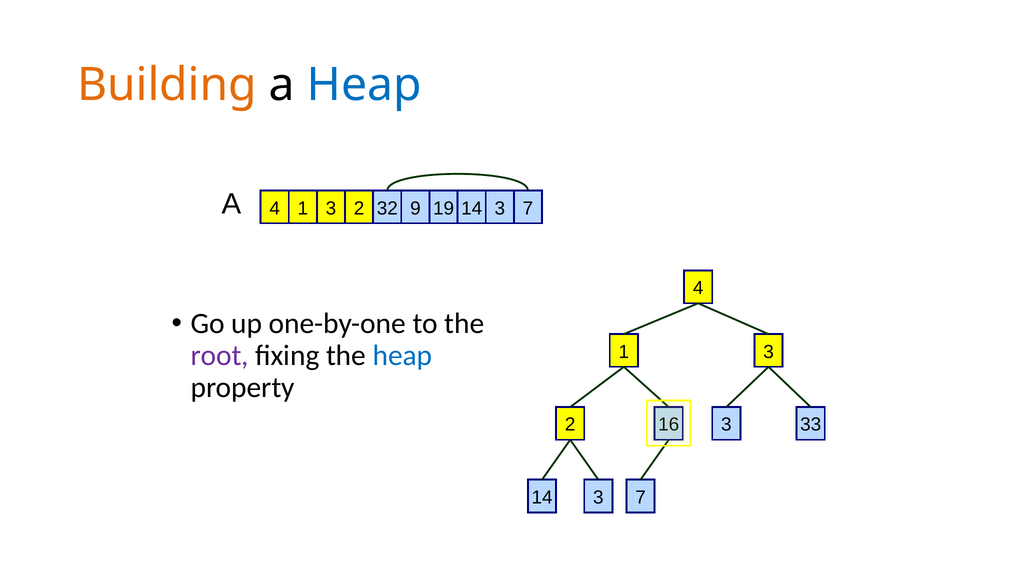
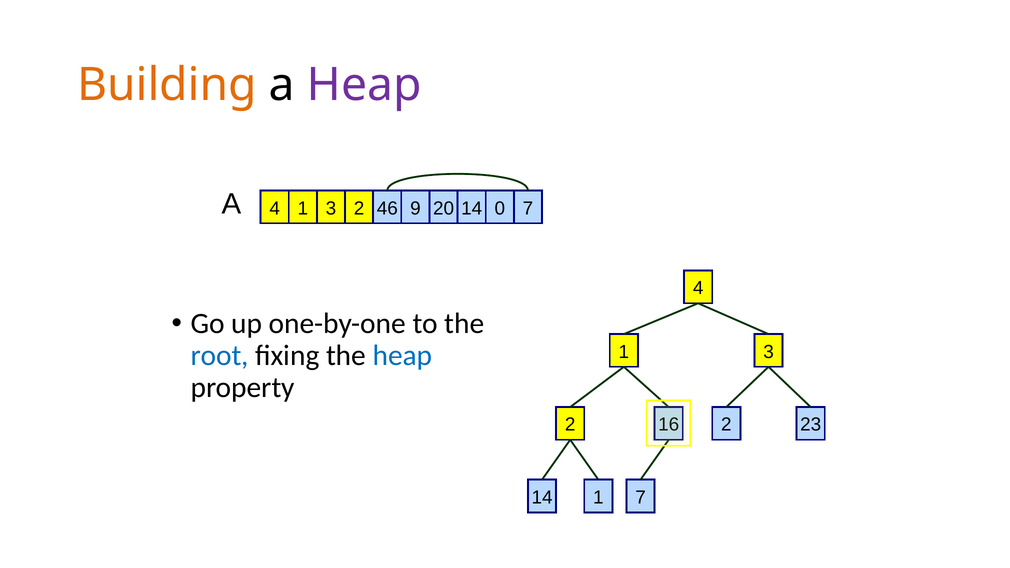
Heap colour: blue -> purple (364, 85)
32: 32 -> 46 (387, 208)
19: 19 -> 20 (444, 208)
3: 3 -> 0 (500, 208)
root colour: purple -> blue (220, 356)
3: 3 -> 2 (726, 425)
33: 33 -> 23 (811, 425)
3: 3 -> 1 (598, 497)
